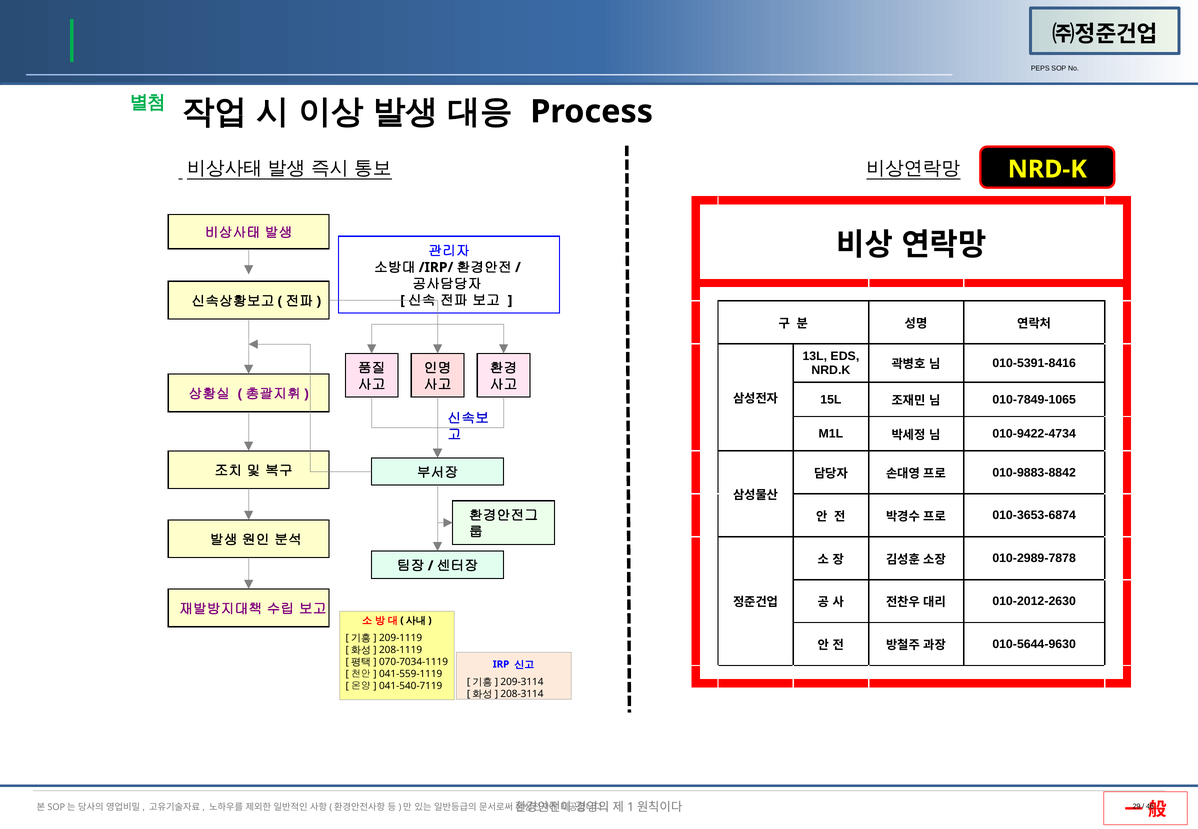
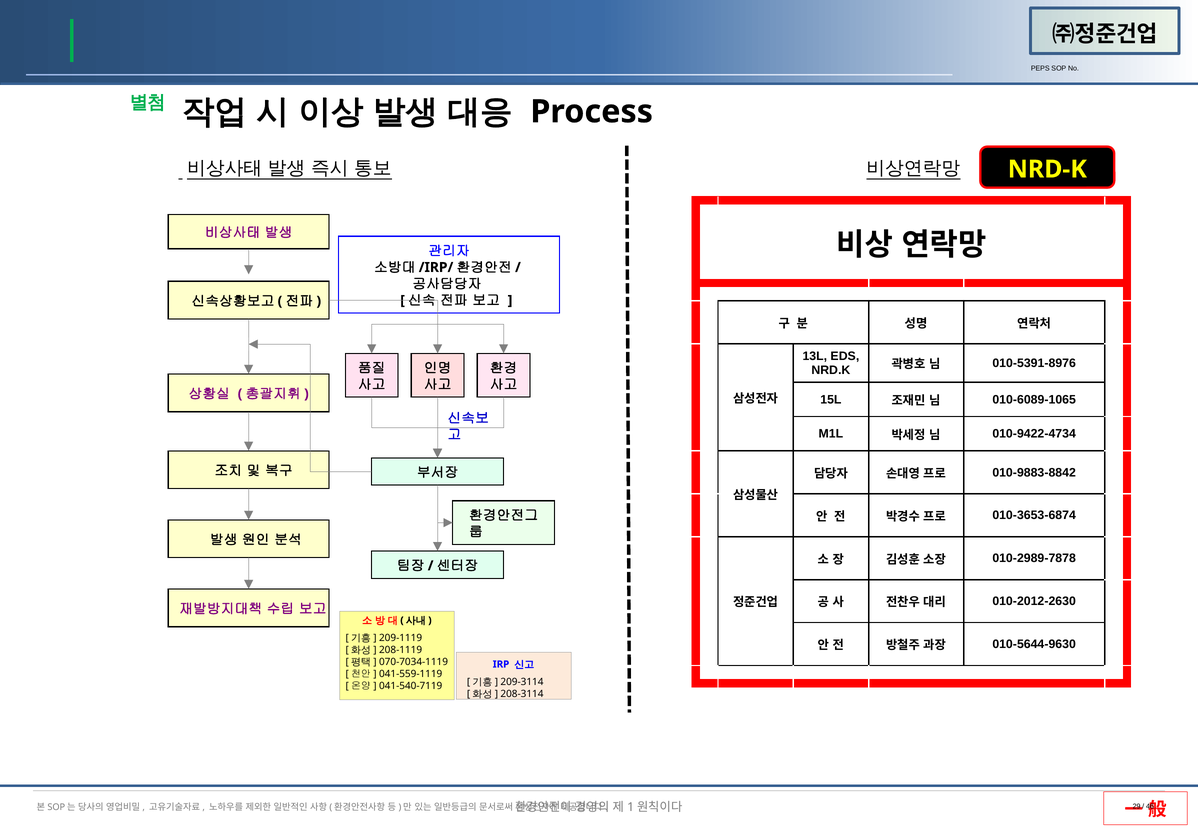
010-5391-8416: 010-5391-8416 -> 010-5391-8976 (1034, 363)
010-7849-1065: 010-7849-1065 -> 010-6089-1065 (1034, 400)
